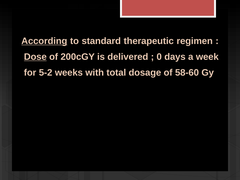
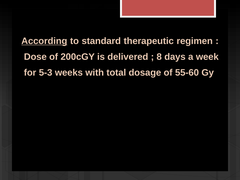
Dose underline: present -> none (35, 57)
0: 0 -> 8 (159, 57)
5-2: 5-2 -> 5-3 (46, 73)
58-60: 58-60 -> 55-60 (187, 73)
